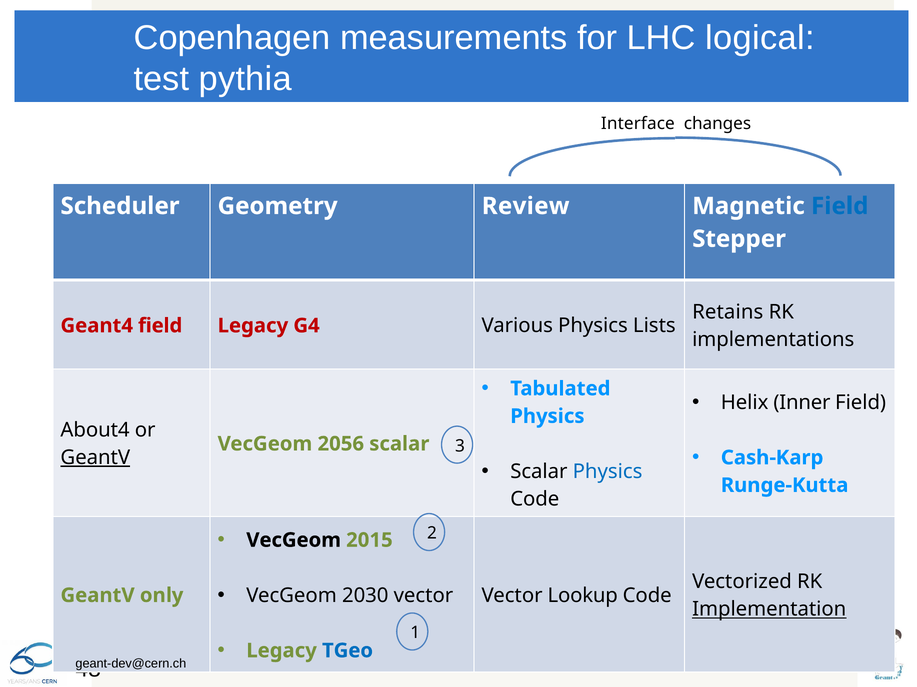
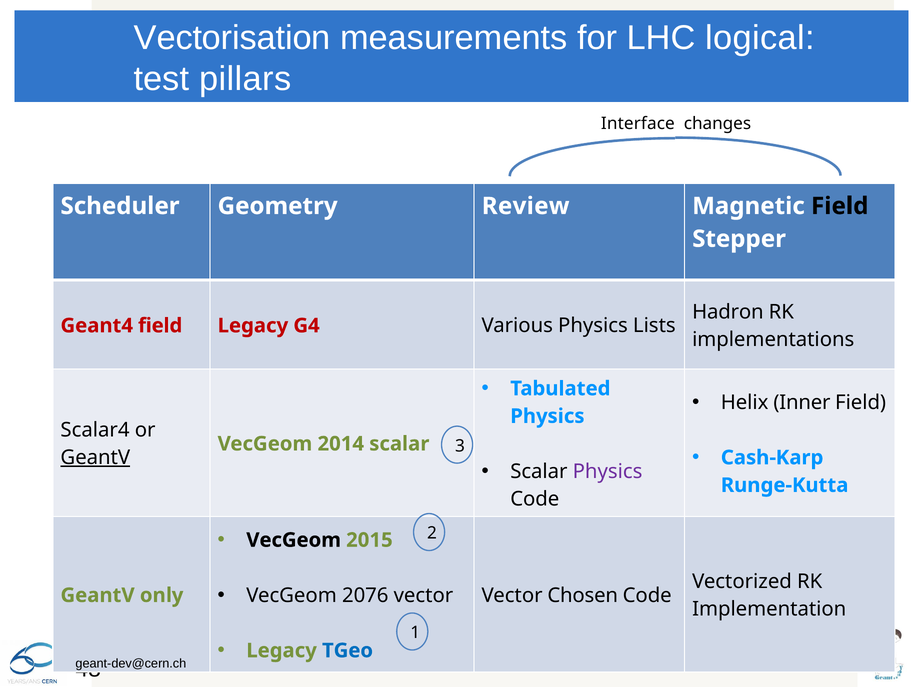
Copenhagen: Copenhagen -> Vectorisation (232, 38)
pythia: pythia -> pillars (245, 79)
Field colour: blue -> black (840, 206)
Retains: Retains -> Hadron (728, 312)
About4: About4 -> Scalar4 (95, 430)
2056: 2056 -> 2014 (341, 444)
Physics colour: blue -> purple (608, 472)
2030: 2030 -> 2076 (365, 596)
Lookup: Lookup -> Chosen (583, 596)
Implementation underline: present -> none (769, 610)
